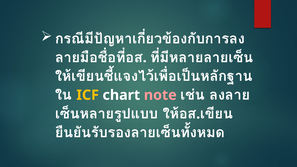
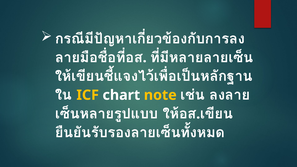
note colour: pink -> yellow (160, 95)
